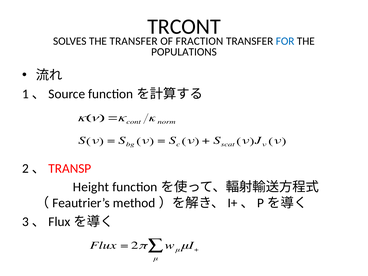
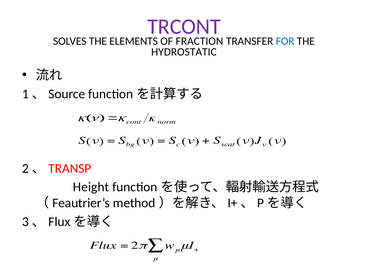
TRCONT colour: black -> purple (184, 27)
THE TRANSFER: TRANSFER -> ELEMENTS (134, 41)
POPULATIONS: POPULATIONS -> HYDROSTATIC (184, 52)
